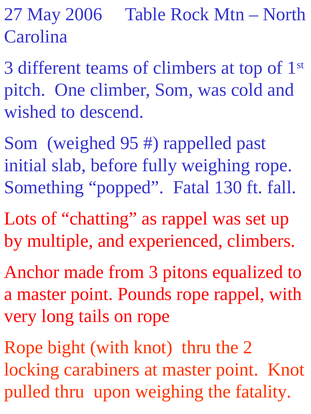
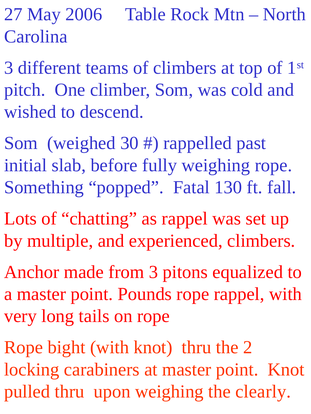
95: 95 -> 30 (129, 143)
fatality: fatality -> clearly (263, 392)
